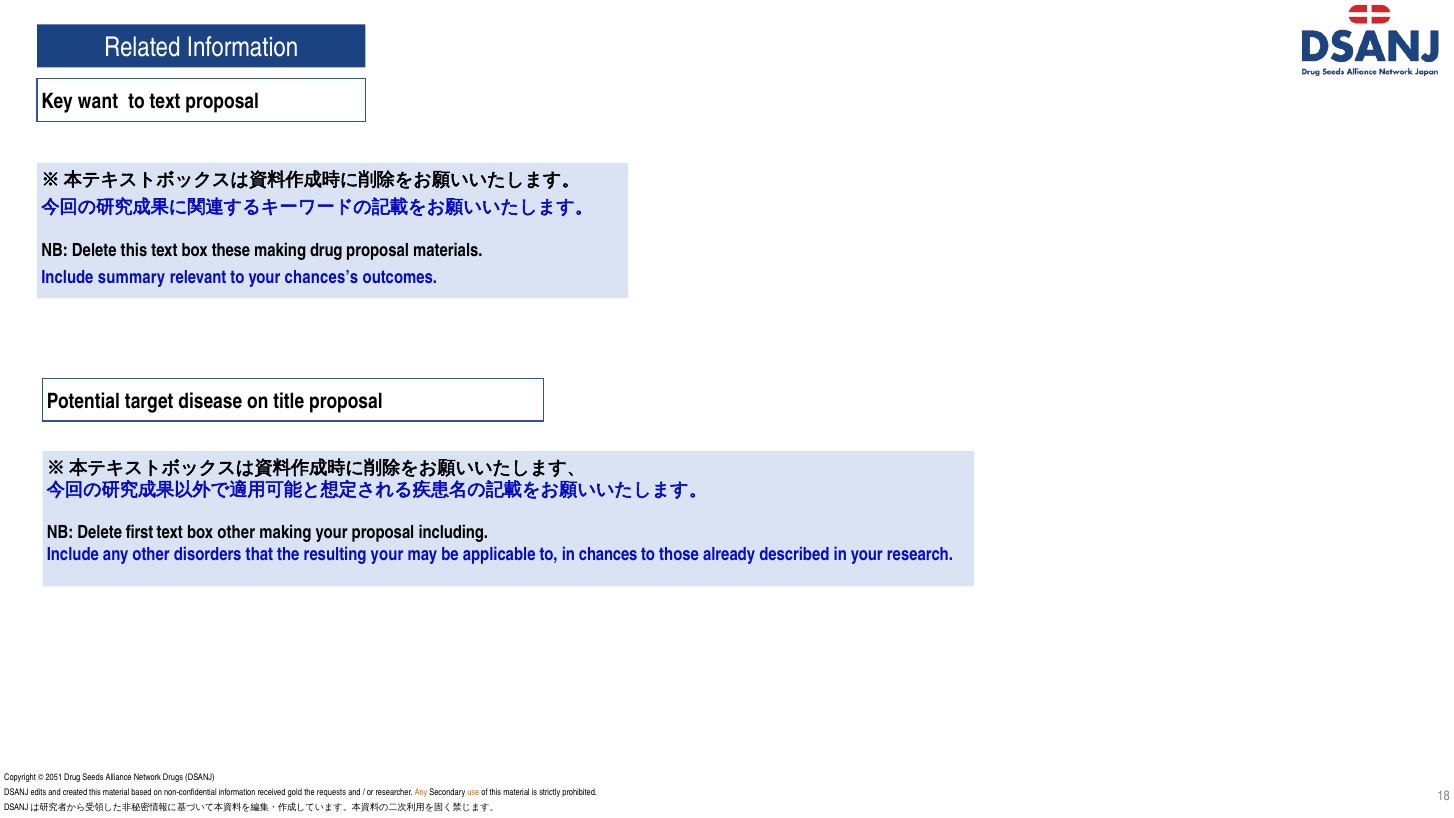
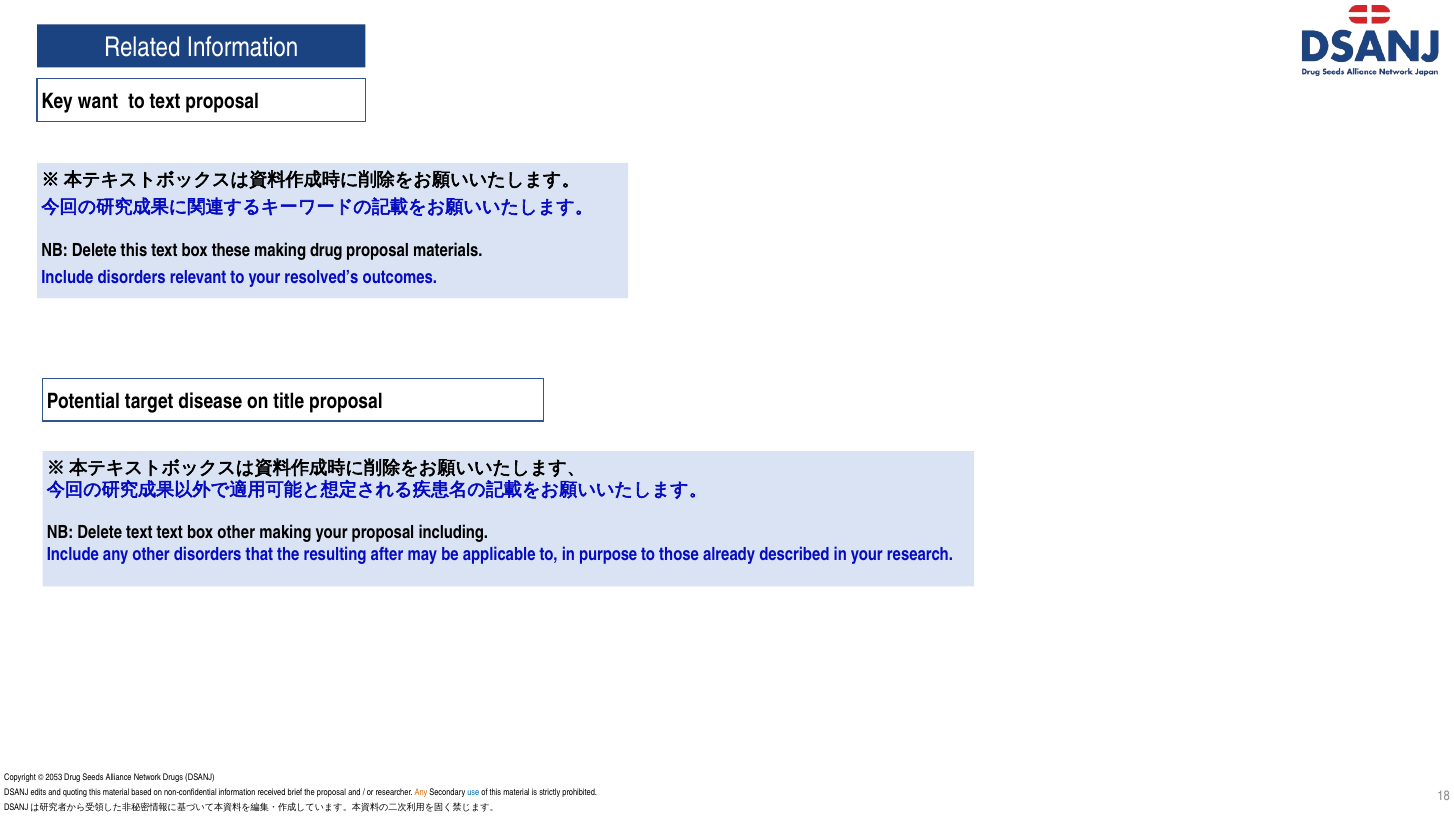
Include summary: summary -> disorders (132, 277)
chances’s: chances’s -> resolved’s (321, 277)
Delete first: first -> text (139, 533)
resulting your: your -> after (387, 555)
chances: chances -> purpose (608, 555)
2051: 2051 -> 2053 (54, 778)
created: created -> quoting (75, 793)
gold: gold -> brief (295, 793)
the requests: requests -> proposal (331, 793)
use colour: orange -> blue (473, 793)
